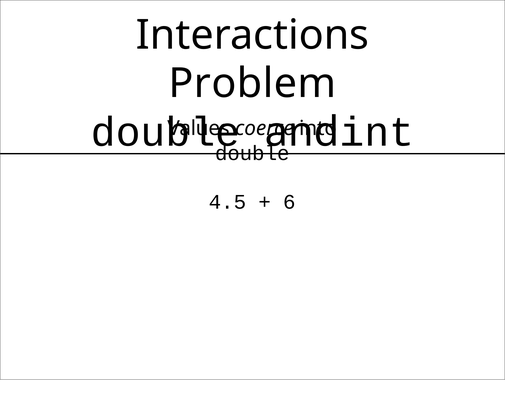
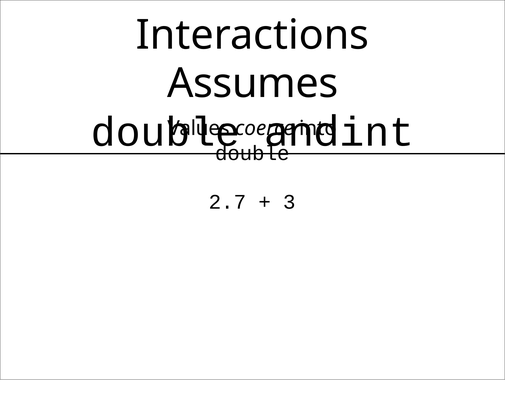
Problem: Problem -> Assumes (253, 83)
4.5: 4.5 -> 2.7 (227, 202)
6: 6 -> 3 (290, 202)
